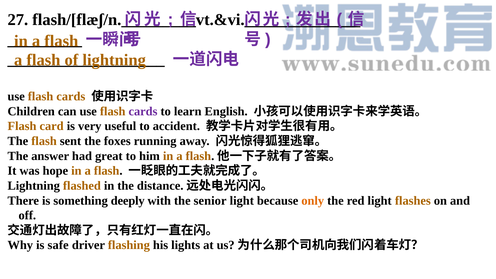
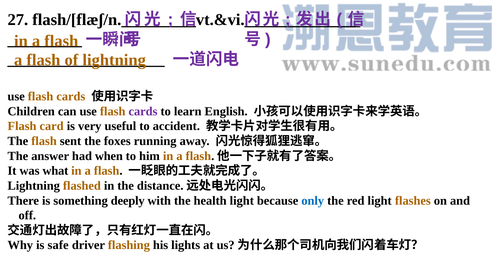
great: great -> when (109, 156)
hope: hope -> what (55, 171)
senior: senior -> health (210, 201)
only colour: orange -> blue (313, 201)
